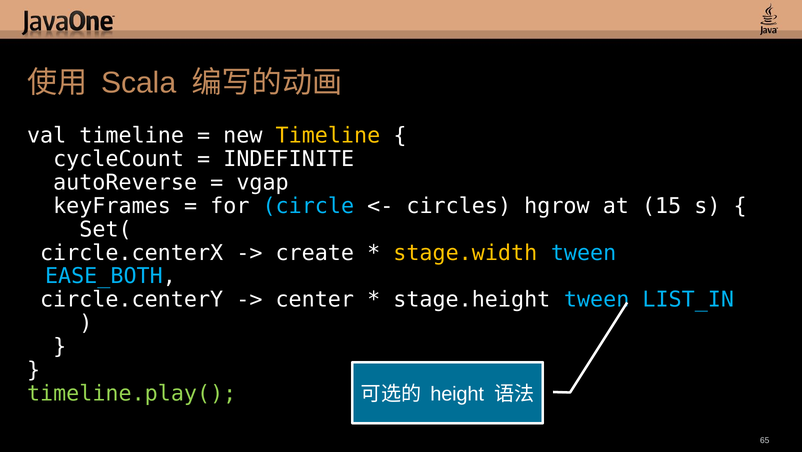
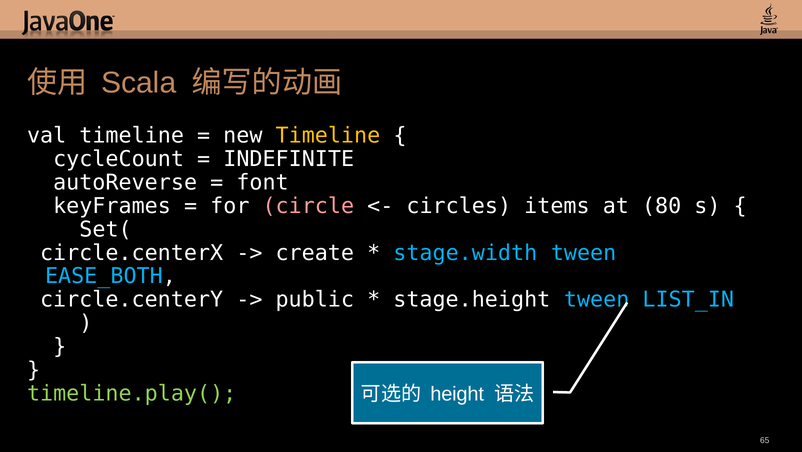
vgap: vgap -> font (263, 182)
circle colour: light blue -> pink (308, 205)
hgrow: hgrow -> items (557, 205)
15: 15 -> 80 (662, 205)
stage.width colour: yellow -> light blue (465, 252)
center: center -> public (315, 299)
